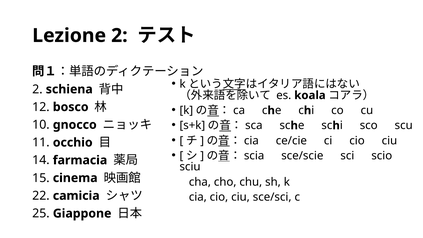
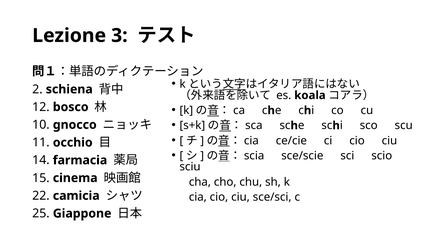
Lezione 2: 2 -> 3 (119, 36)
